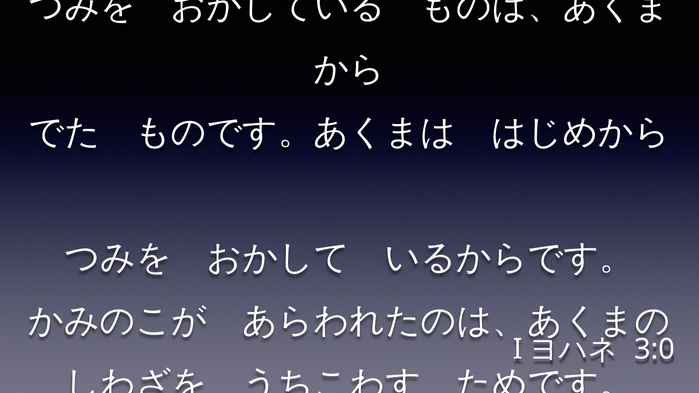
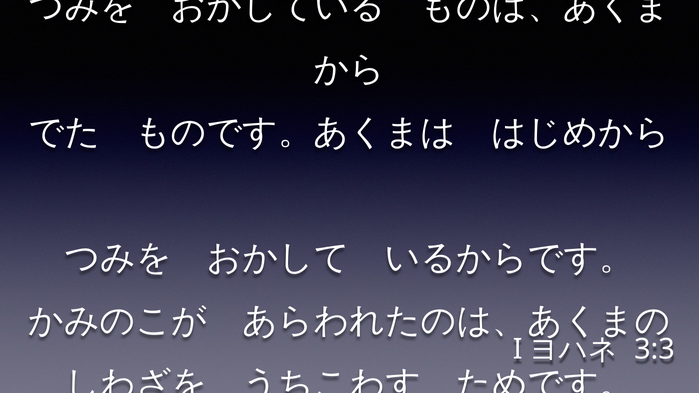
3:0: 3:0 -> 3:3 (654, 350)
